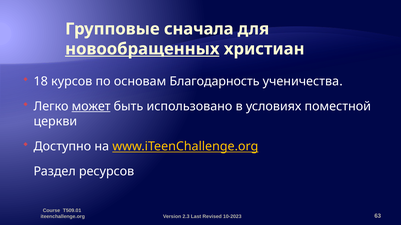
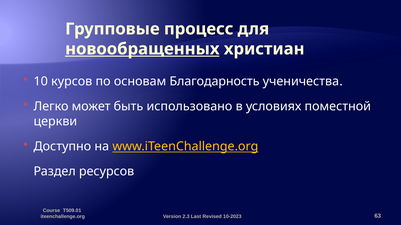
сначала: сначала -> процесс (199, 29)
18: 18 -> 10 (41, 82)
может underline: present -> none (91, 107)
